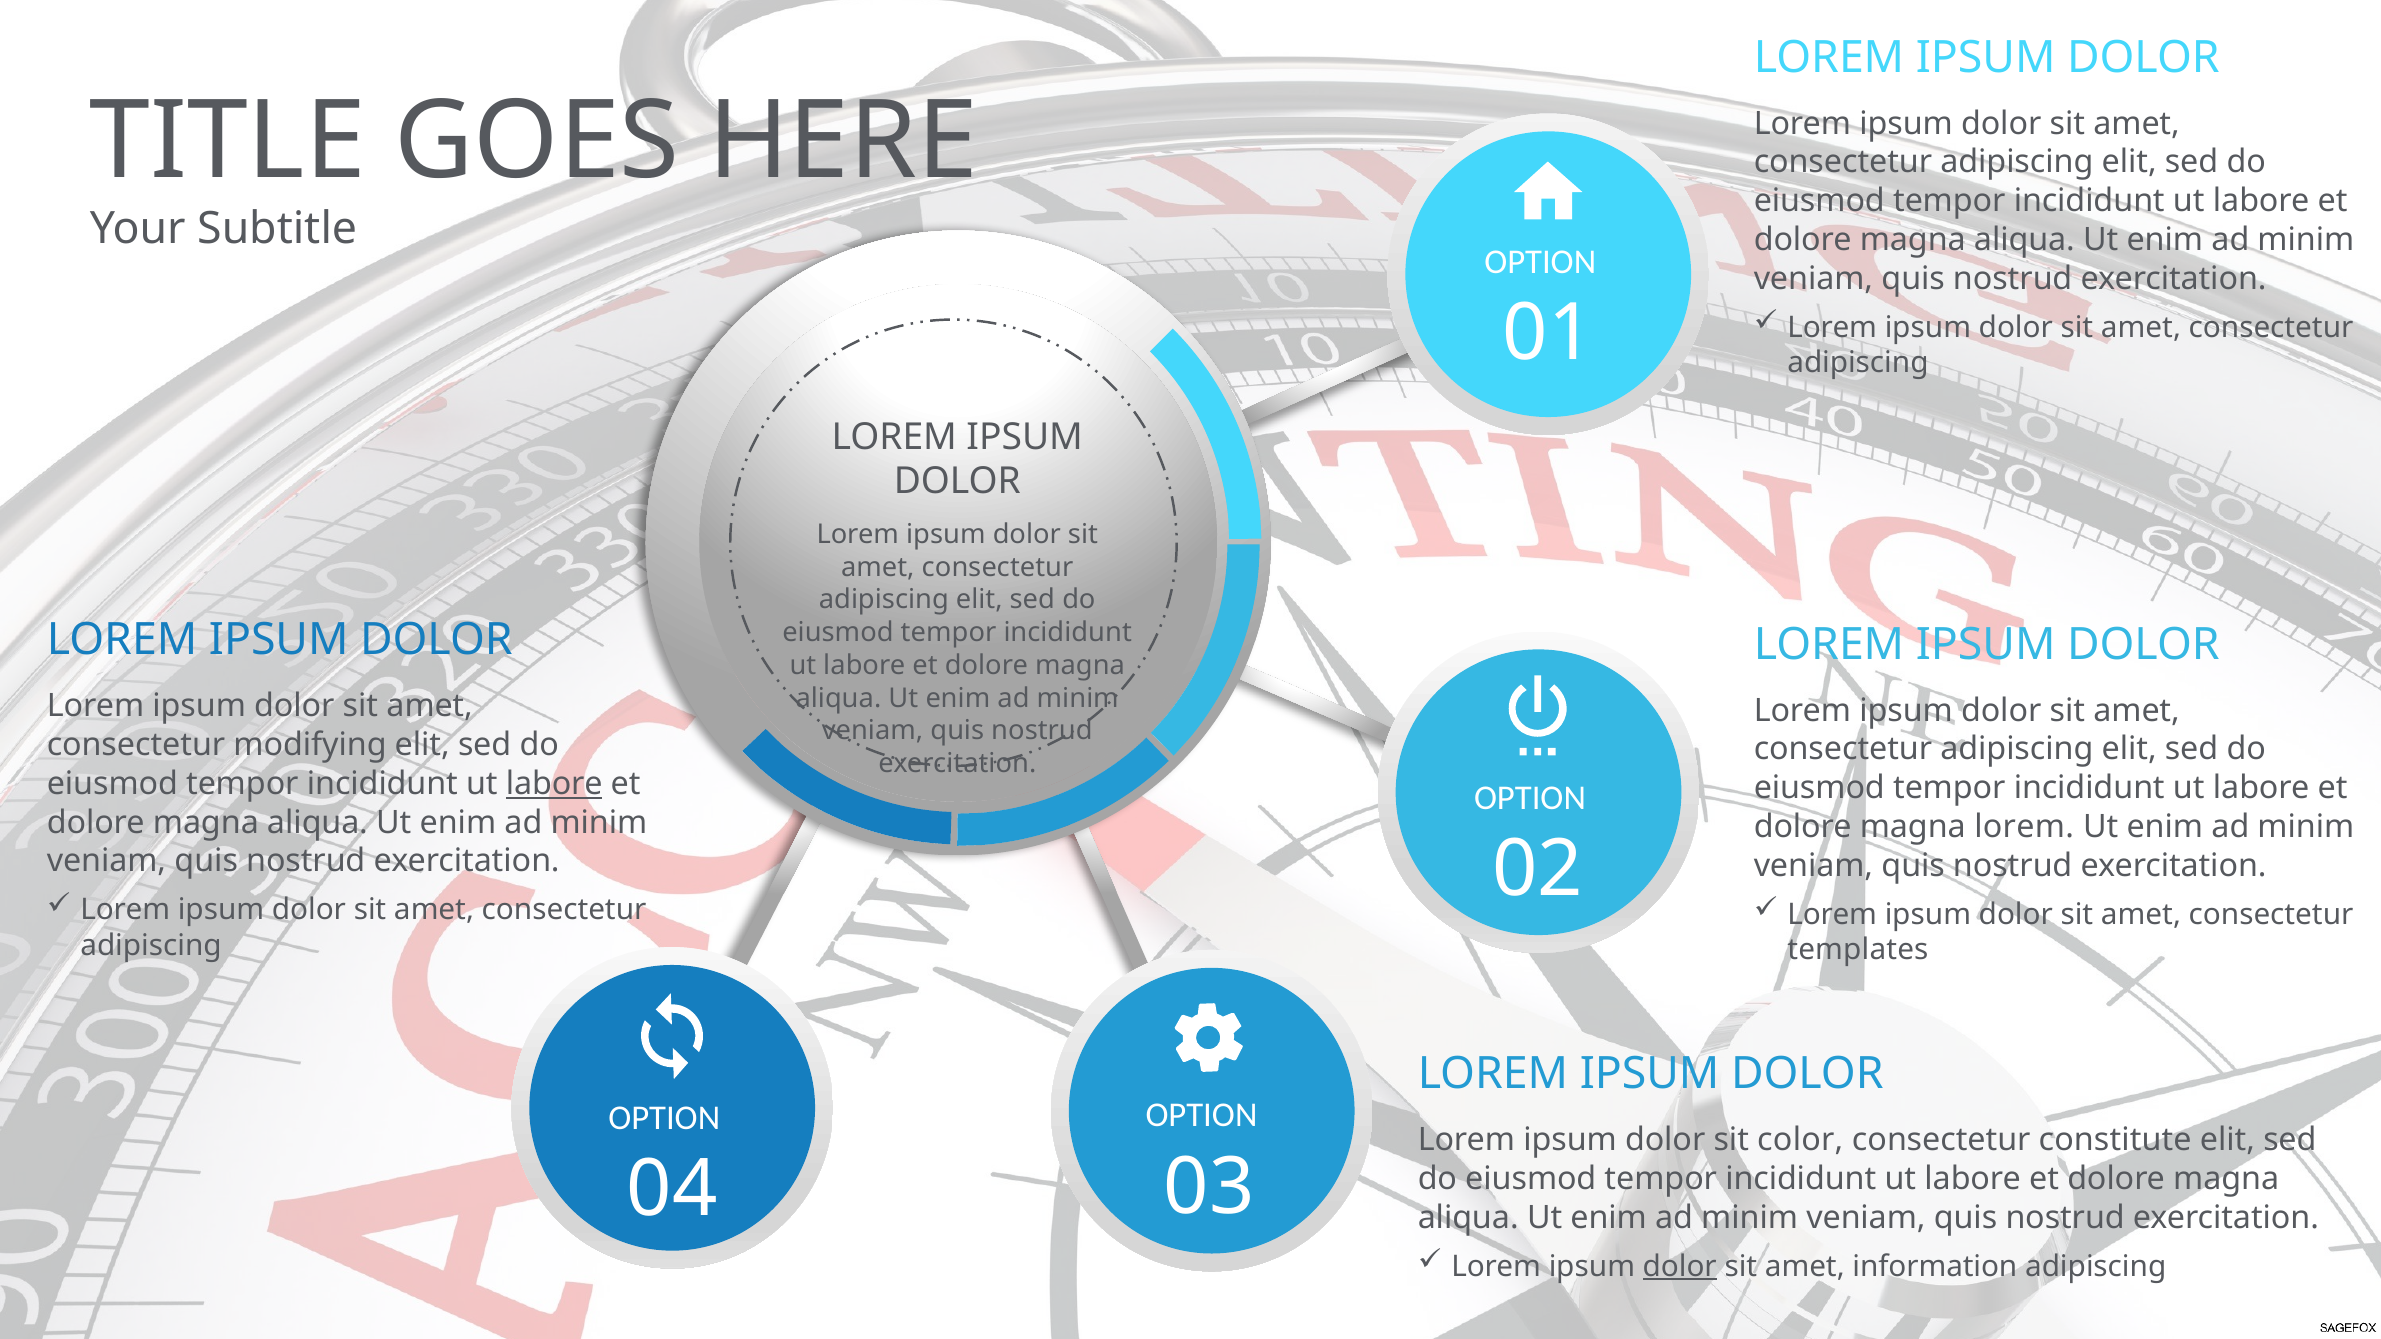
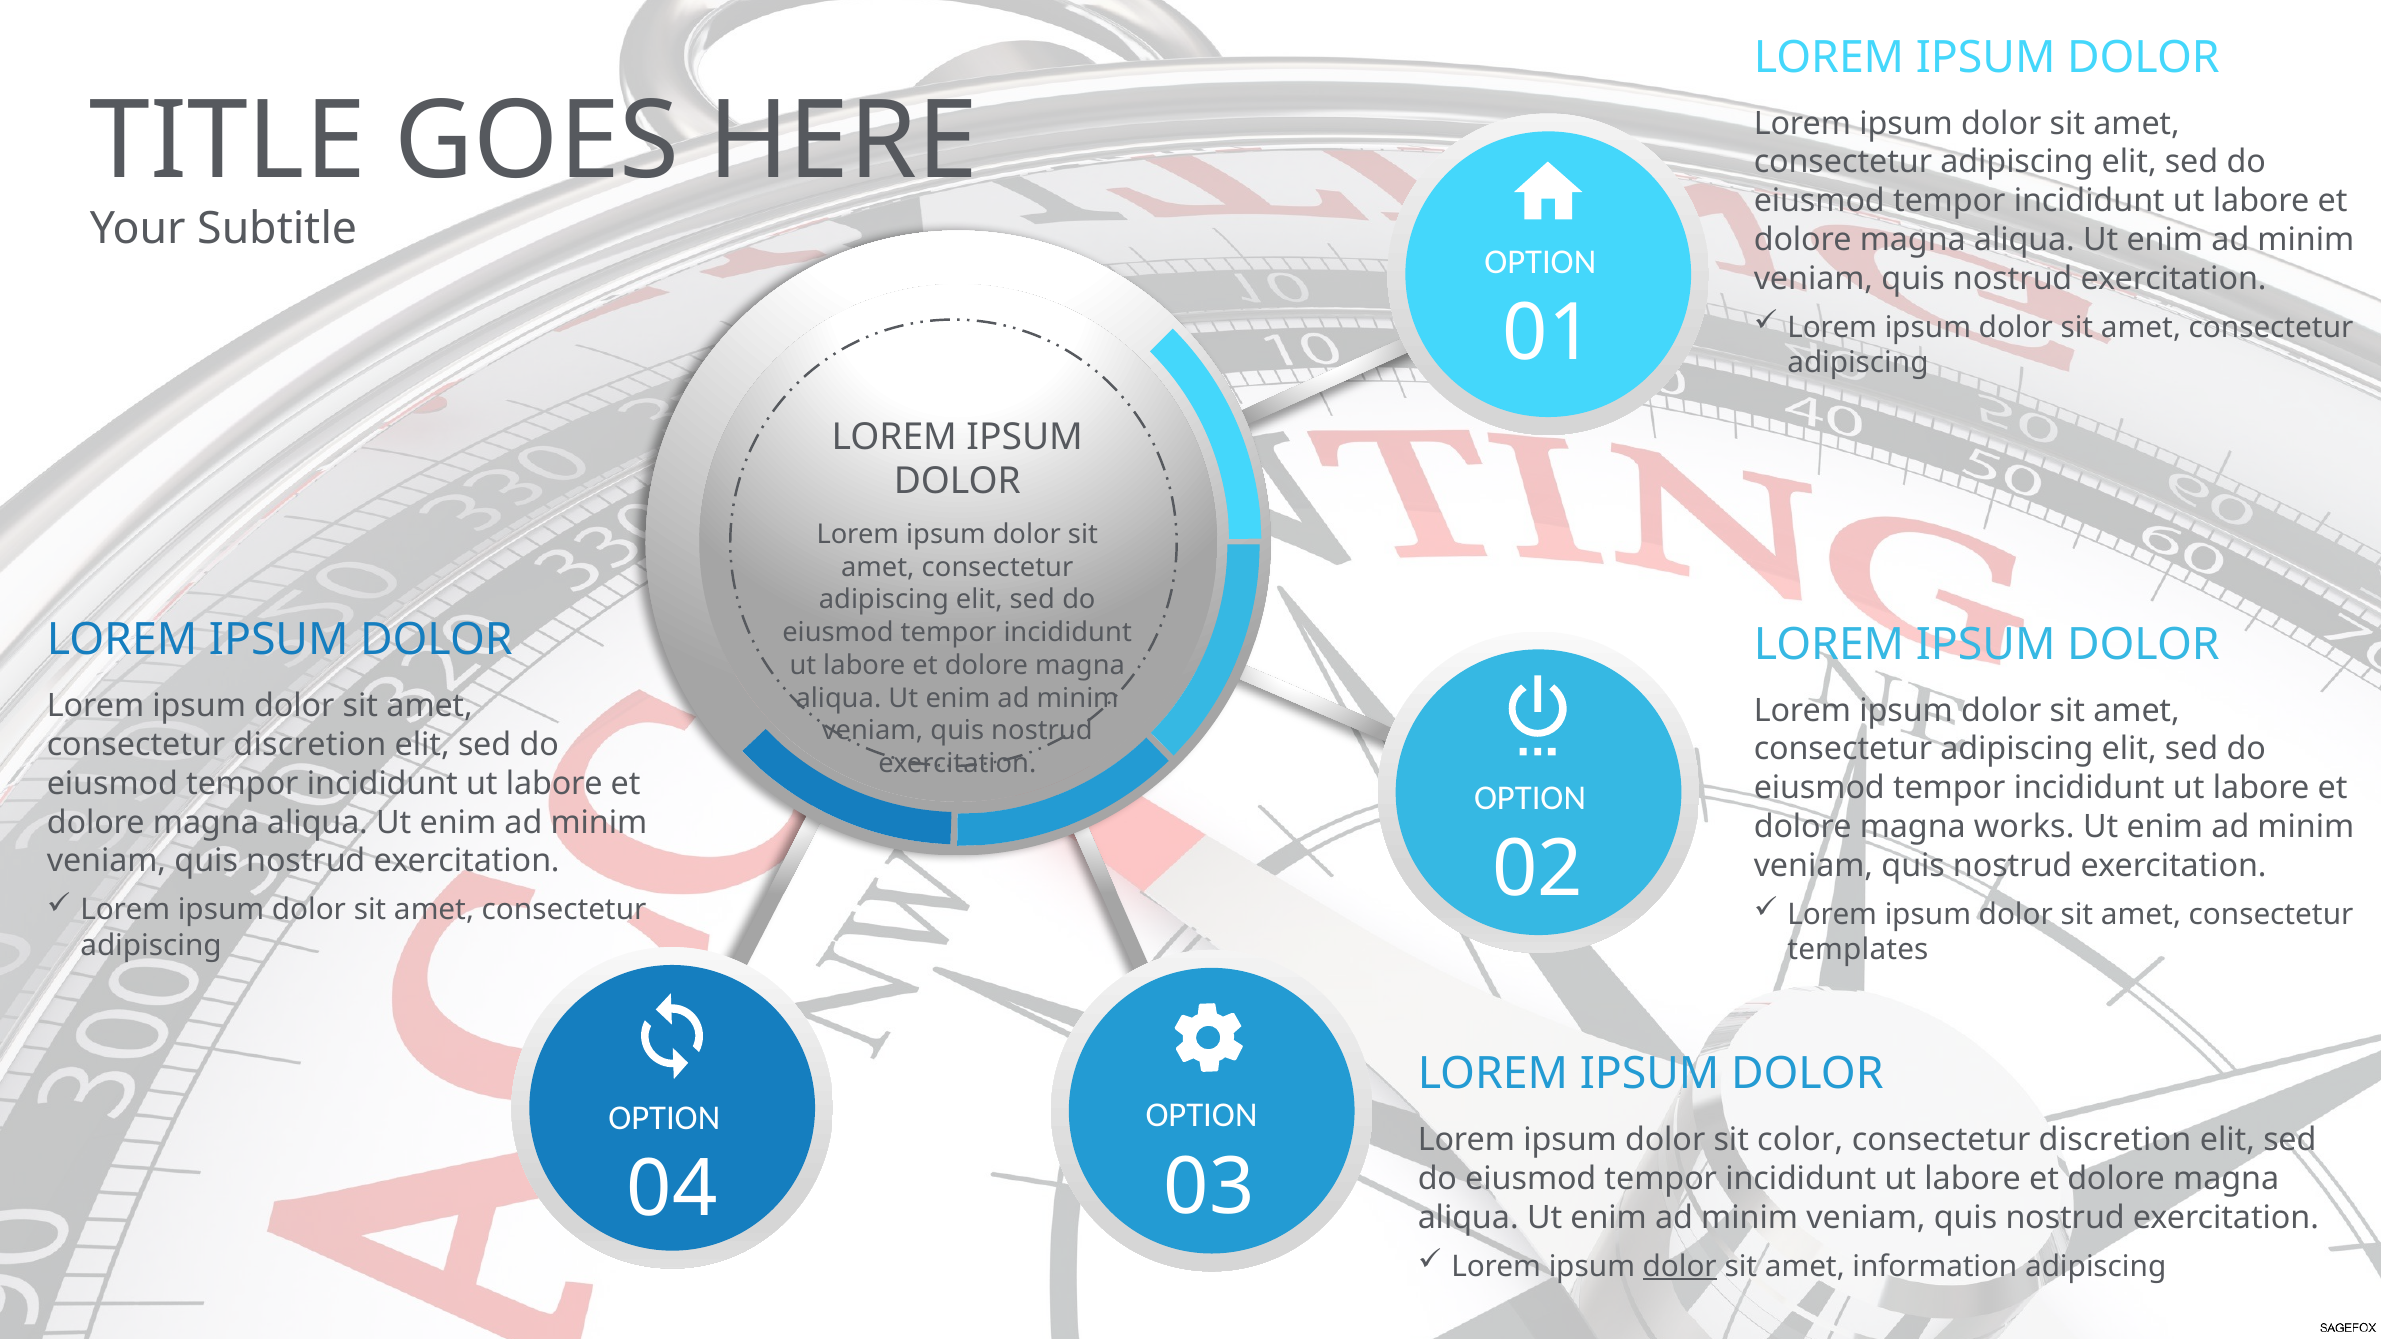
modifying: modifying -> discretion (310, 745)
labore underline: present -> none (554, 784)
magna lorem: lorem -> works (2024, 827)
constitute: constitute -> discretion (2115, 1140)
